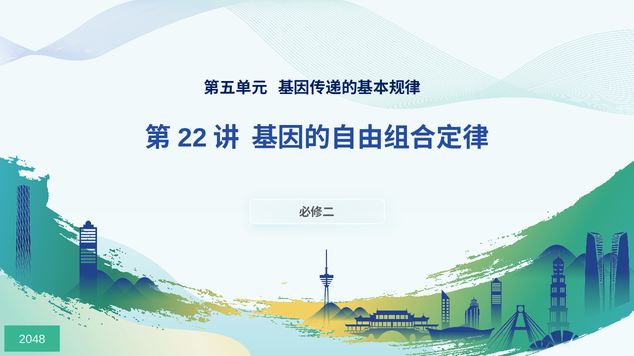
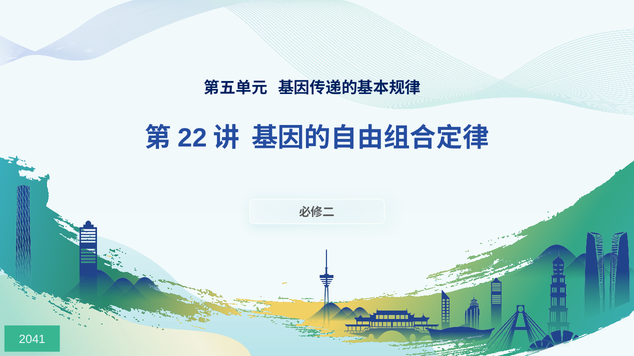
2048: 2048 -> 2041 (32, 340)
